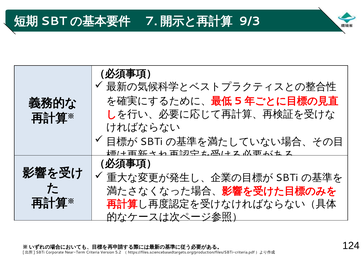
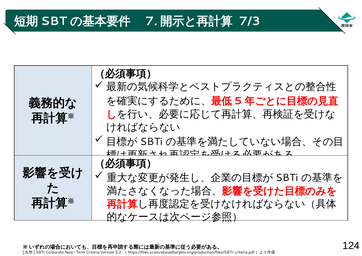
9/3: 9/3 -> 7/3 (250, 21)
